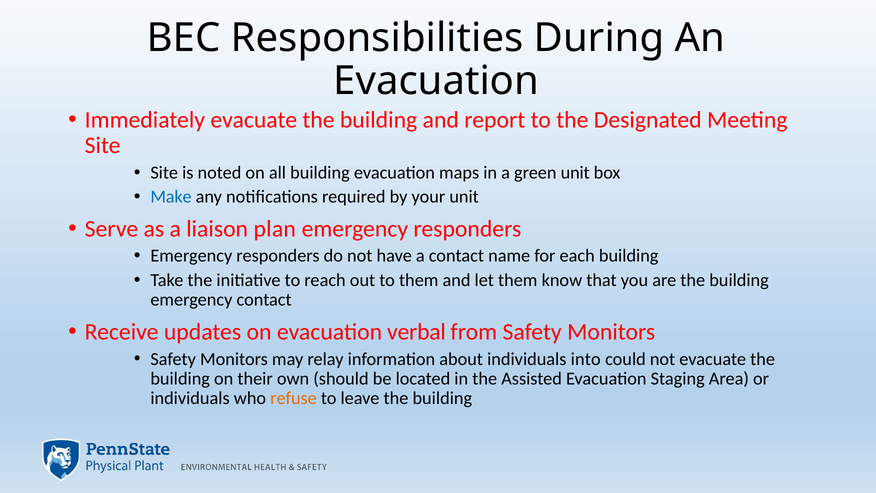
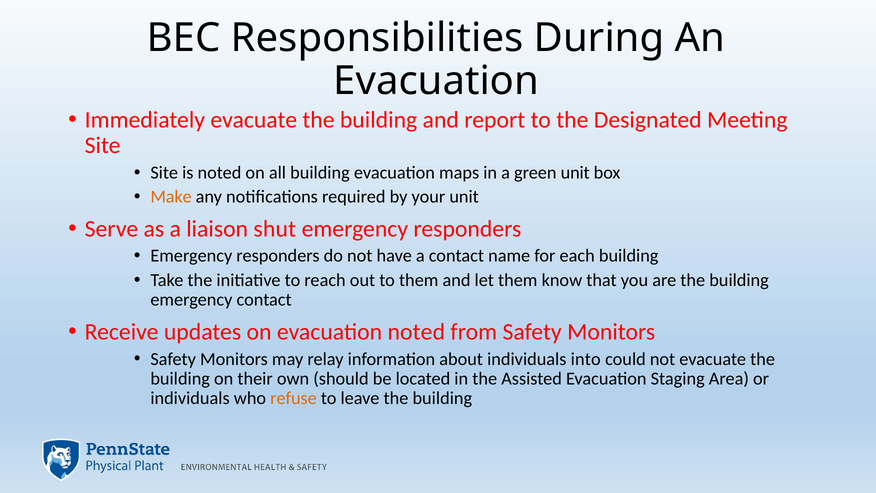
Make colour: blue -> orange (171, 197)
plan: plan -> shut (275, 229)
evacuation verbal: verbal -> noted (416, 332)
